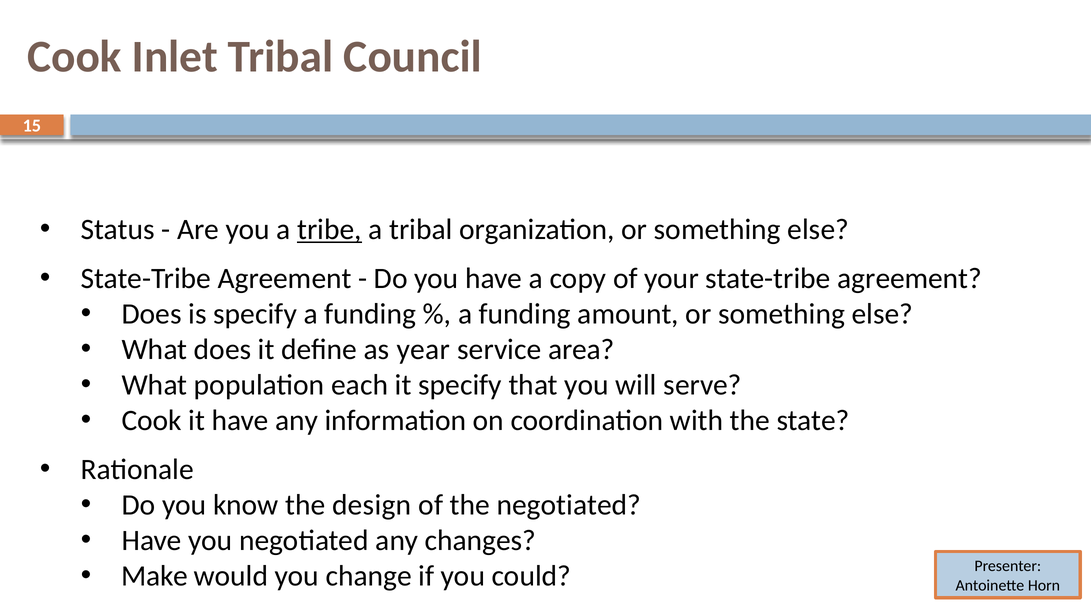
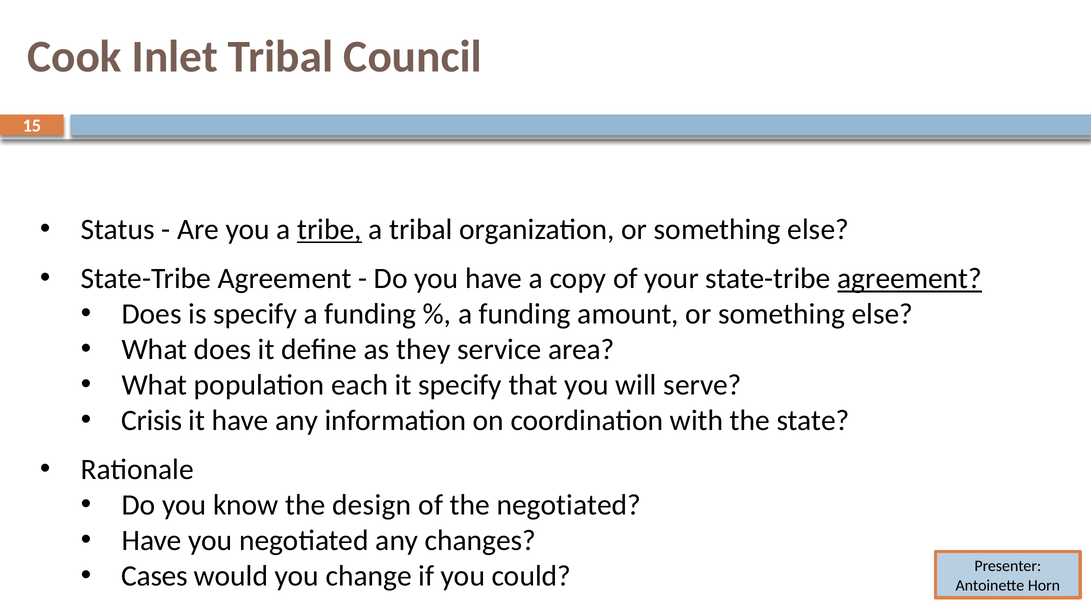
agreement underline: none -> present (910, 279)
year: year -> they (423, 349)
Cook: Cook -> Crisis (152, 420)
Make: Make -> Cases (155, 576)
